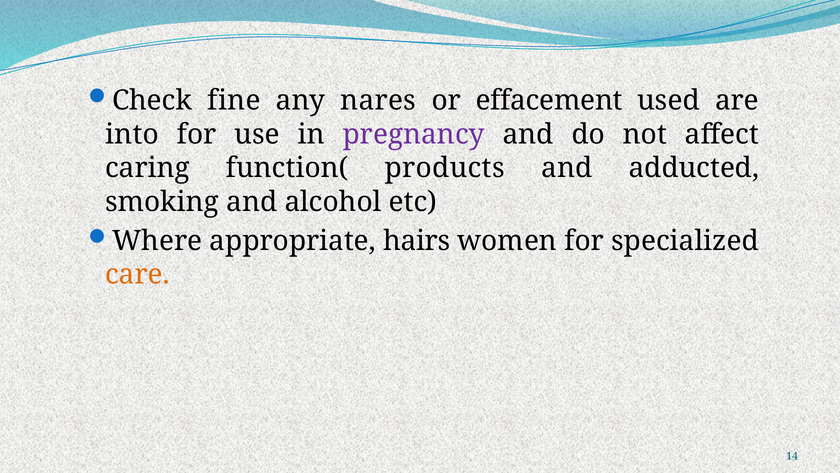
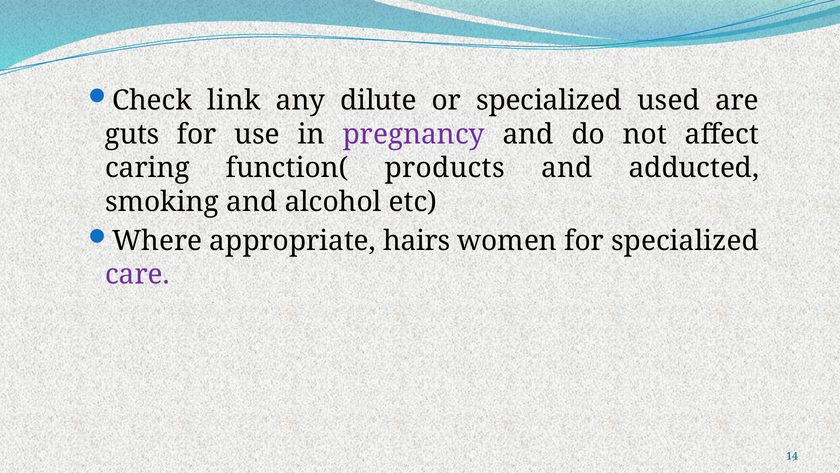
fine: fine -> link (234, 101)
nares: nares -> dilute (378, 101)
or effacement: effacement -> specialized (549, 101)
into: into -> guts (132, 134)
care colour: orange -> purple (138, 274)
